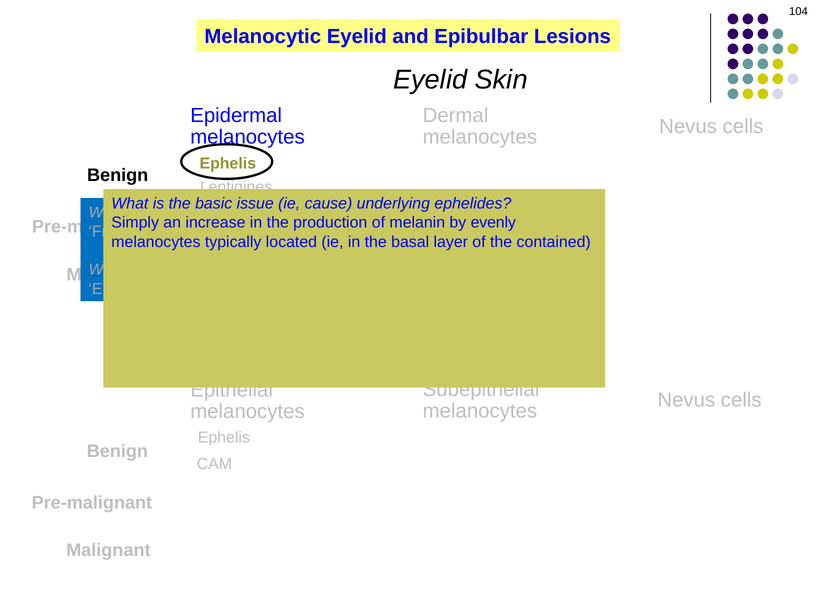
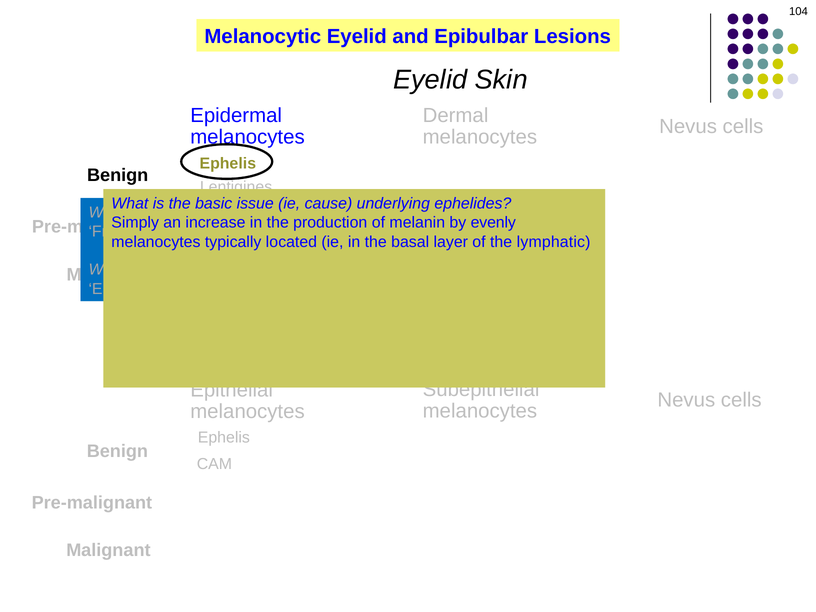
contained: contained -> lymphatic (554, 242)
